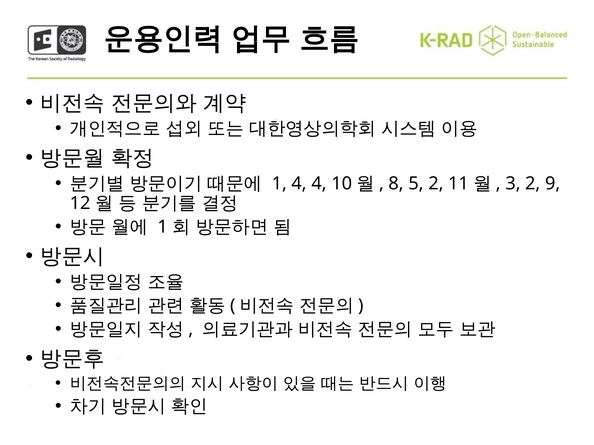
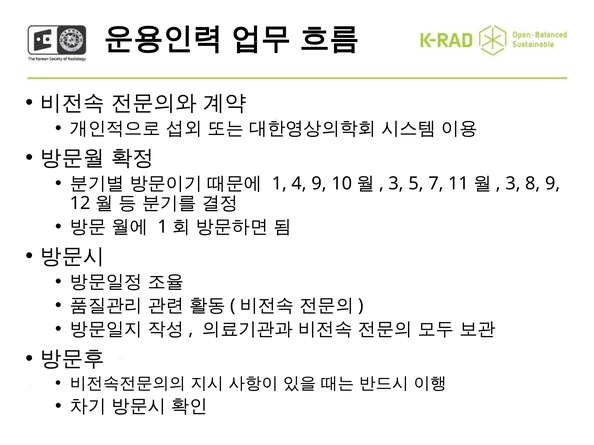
4 4: 4 -> 9 (319, 184)
8: 8 -> 3 (396, 184)
5 2: 2 -> 7 (436, 184)
3 2: 2 -> 8 (533, 184)
